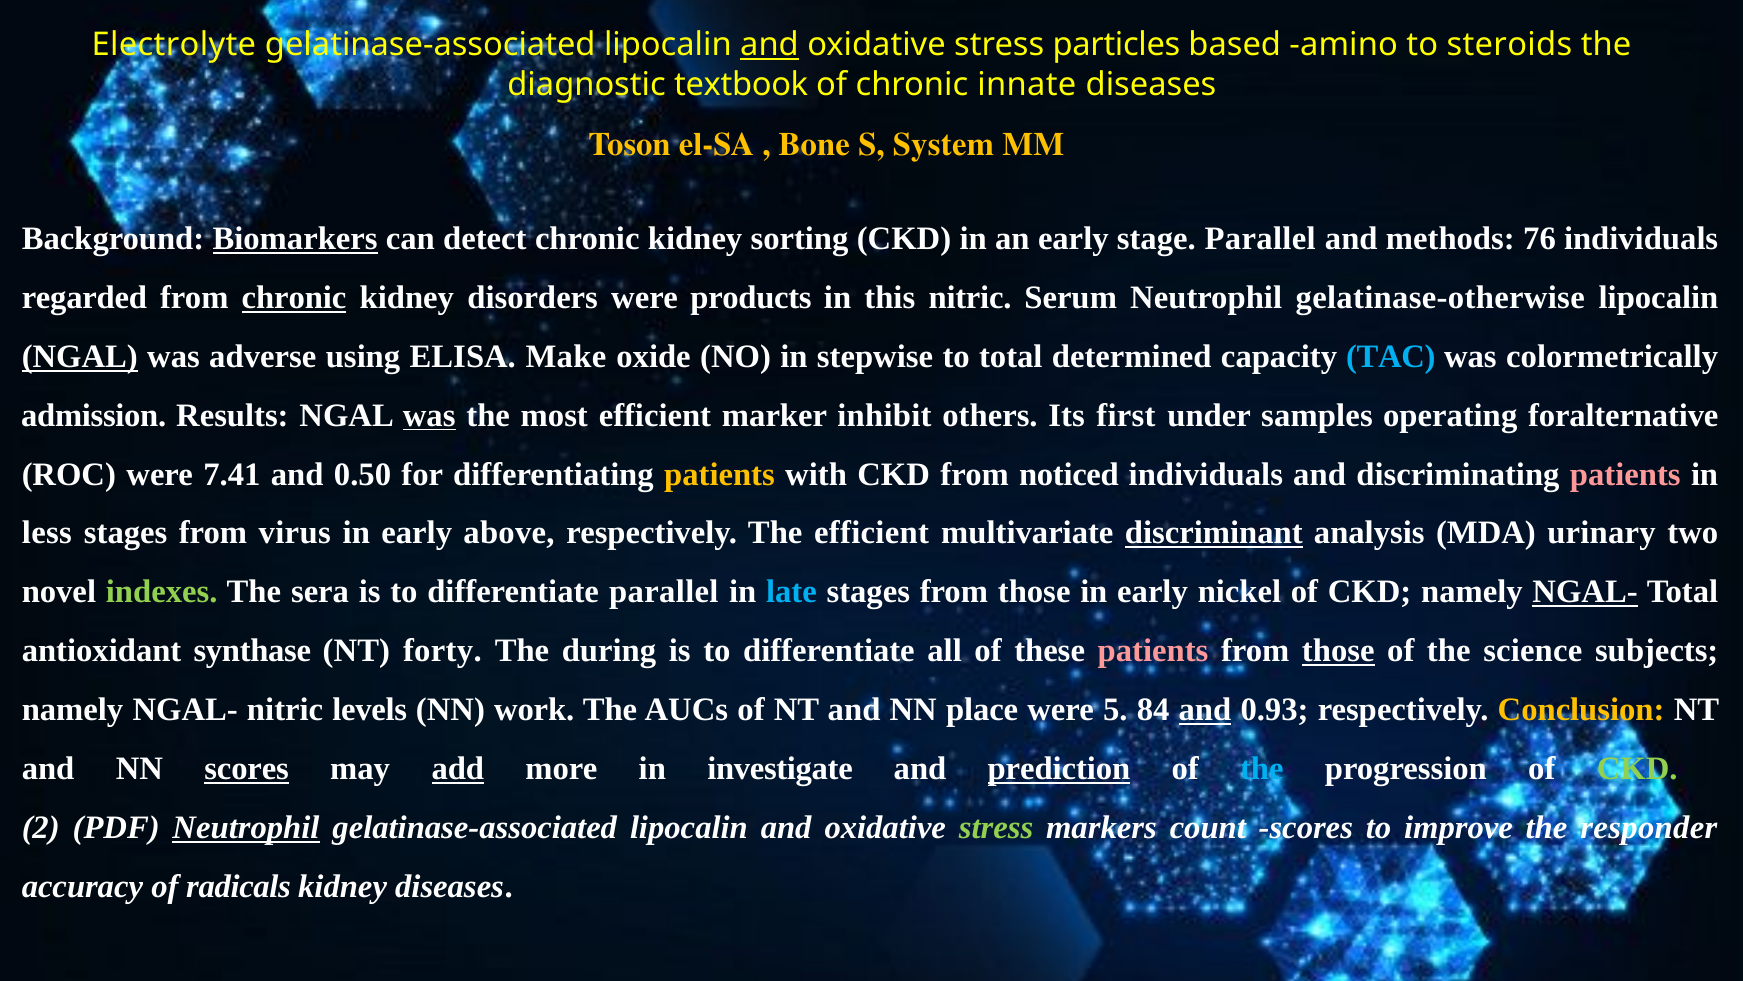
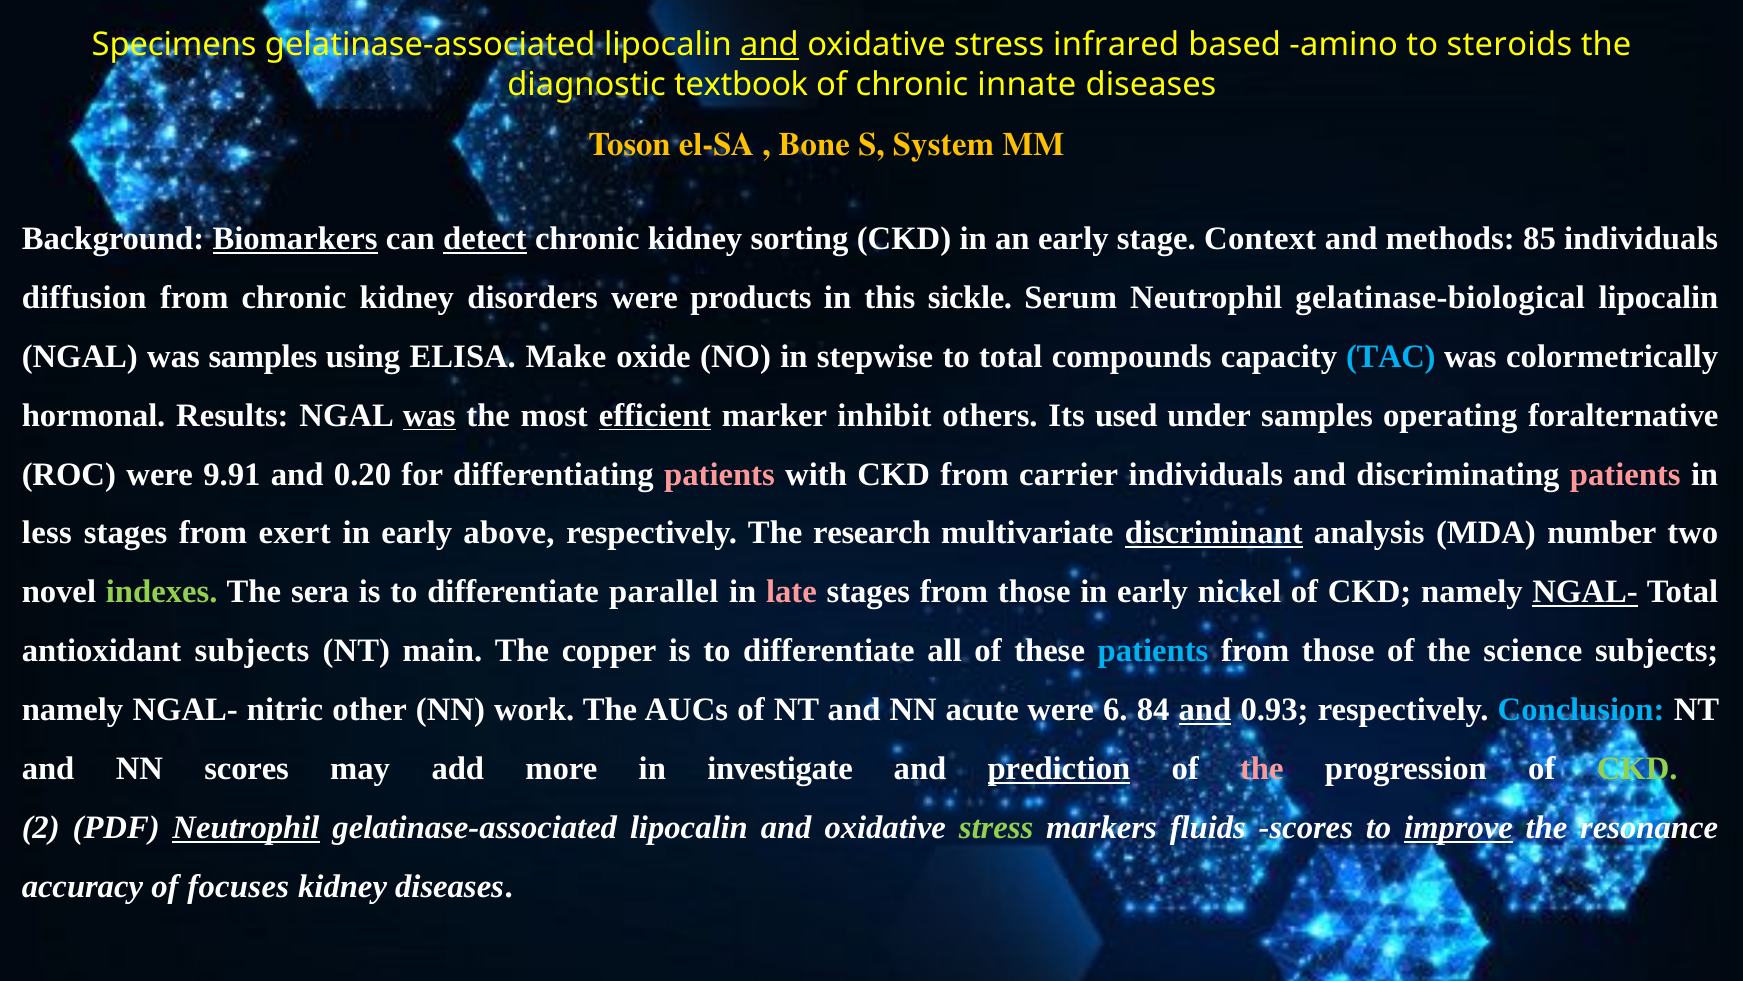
Electrolyte: Electrolyte -> Specimens (174, 45)
particles: particles -> infrared (1116, 45)
detect underline: none -> present (485, 239)
stage Parallel: Parallel -> Context (1260, 239)
76: 76 -> 85 (1540, 239)
regarded: regarded -> diffusion (84, 298)
chronic underline: present -> none (294, 298)
this nitric: nitric -> sickle (970, 298)
gelatinase-otherwise: gelatinase-otherwise -> gelatinase-biological (1440, 298)
NGAL underline: present -> none (80, 356)
was adverse: adverse -> samples (263, 356)
determined: determined -> compounds (1132, 356)
admission: admission -> hormonal (94, 415)
efficient underline: none -> present (655, 415)
first: first -> used (1126, 415)
7.41: 7.41 -> 9.91 (232, 474)
0.50: 0.50 -> 0.20 (363, 474)
patients colour: yellow -> pink (719, 474)
noticed: noticed -> carrier (1069, 474)
virus: virus -> exert (295, 533)
The efficient: efficient -> research (872, 533)
urinary: urinary -> number (1602, 533)
late colour: light blue -> pink (791, 592)
antioxidant synthase: synthase -> subjects (252, 651)
forty: forty -> main (442, 651)
during: during -> copper (609, 651)
patients colour: pink -> light blue (1153, 651)
those underline: present -> none (1338, 651)
levels: levels -> other (370, 709)
place: place -> acute (982, 709)
5: 5 -> 6 (1115, 709)
Conclusion colour: yellow -> light blue (1581, 709)
scores underline: present -> none (247, 768)
add underline: present -> none (458, 768)
the colour: light blue -> pink (1262, 768)
count: count -> fluids (1208, 827)
improve underline: none -> present (1458, 827)
responder: responder -> resonance (1649, 827)
radicals: radicals -> focuses (238, 886)
